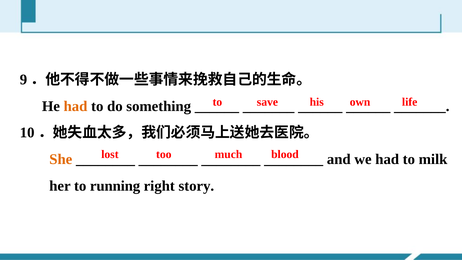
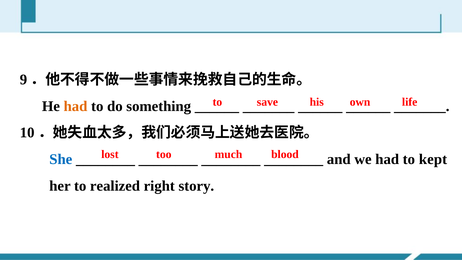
She colour: orange -> blue (61, 159)
milk: milk -> kept (433, 159)
running: running -> realized (115, 186)
